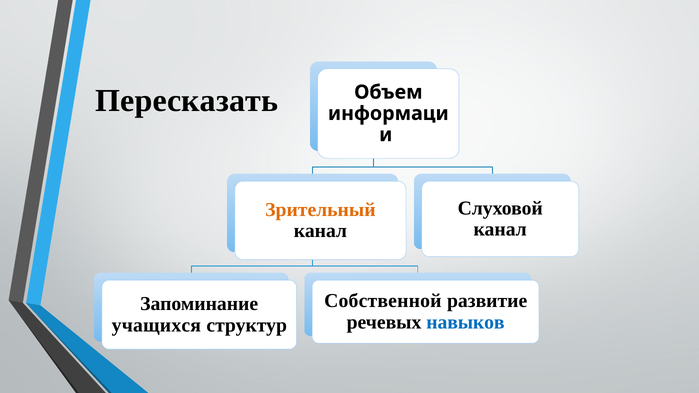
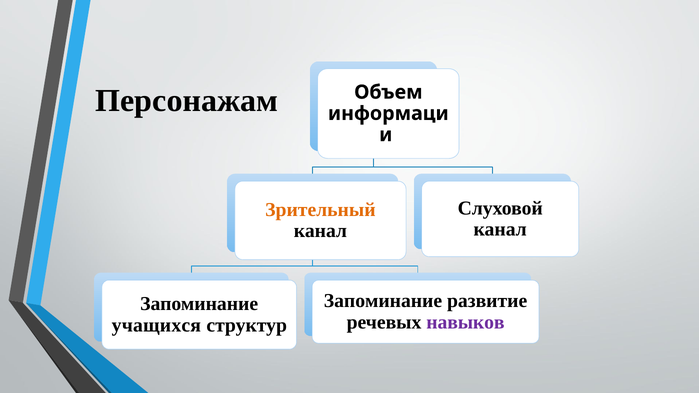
Пересказать: Пересказать -> Персонажам (187, 101)
Собственной: Собственной -> Запоминание (383, 301)
навыков colour: blue -> purple (465, 322)
